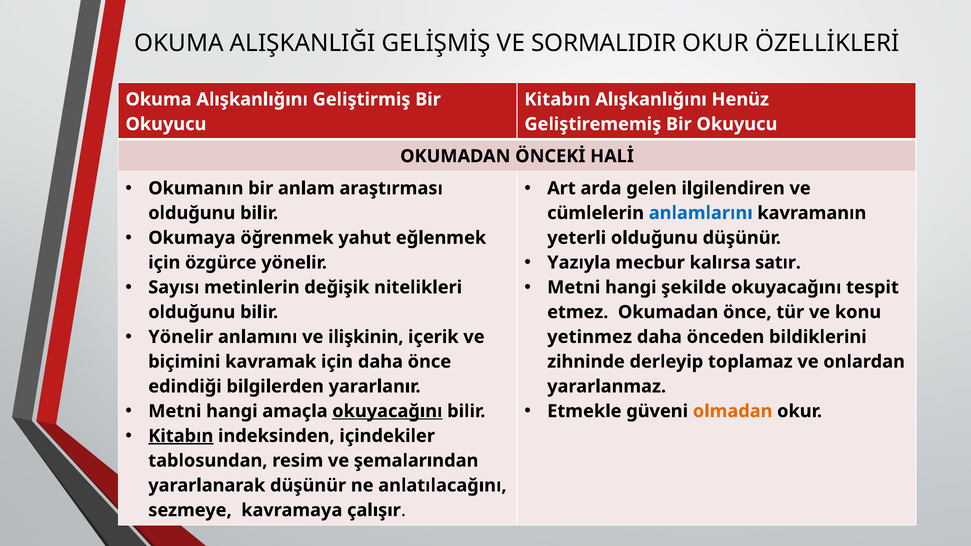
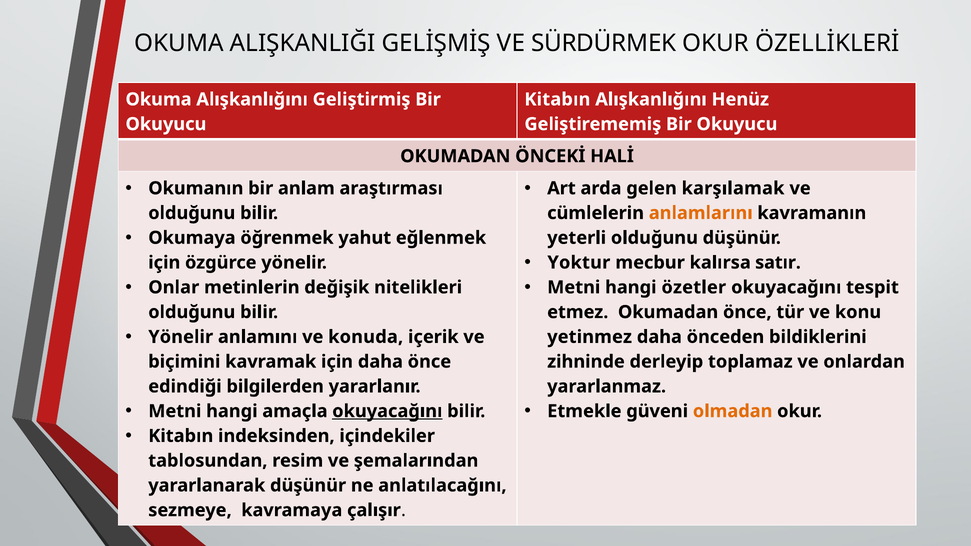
SORMALIDIR: SORMALIDIR -> SÜRDÜRMEK (604, 43)
ilgilendiren: ilgilendiren -> karşılamak (733, 188)
anlamlarını colour: blue -> orange (701, 213)
Yazıyla: Yazıyla -> Yoktur (579, 263)
Sayısı: Sayısı -> Onlar (174, 287)
şekilde: şekilde -> özetler (694, 287)
ilişkinin: ilişkinin -> konuda (366, 337)
Kitabın underline: present -> none (181, 436)
